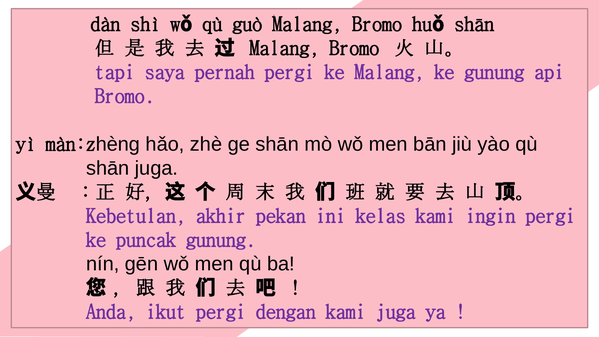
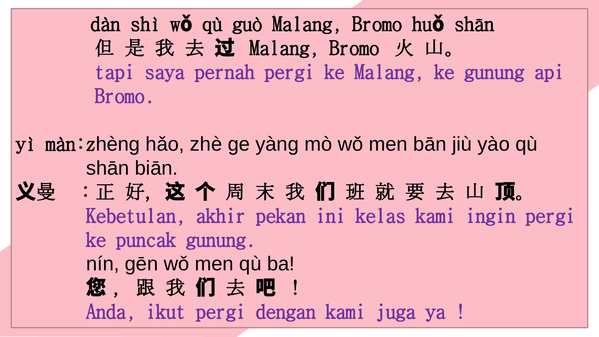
ge shān: shān -> yàng (277, 144)
shān juga: juga -> biān (156, 168)
